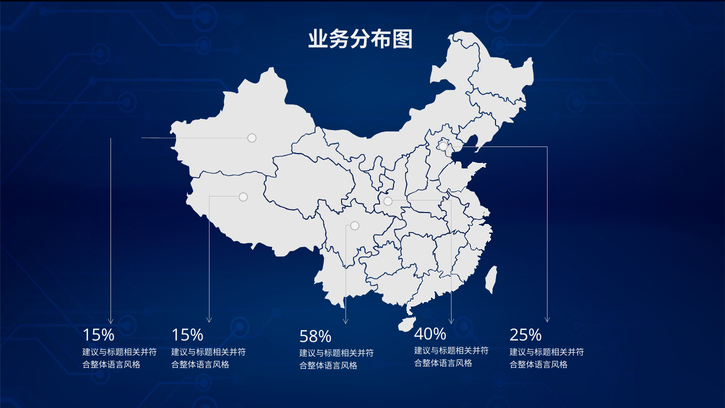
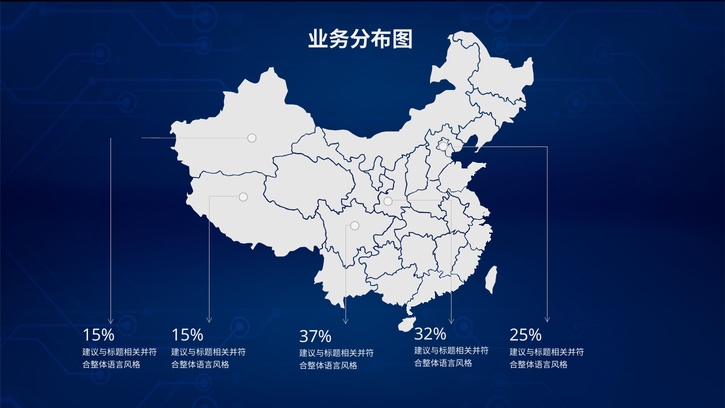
40%: 40% -> 32% (430, 334)
58%: 58% -> 37% (316, 336)
